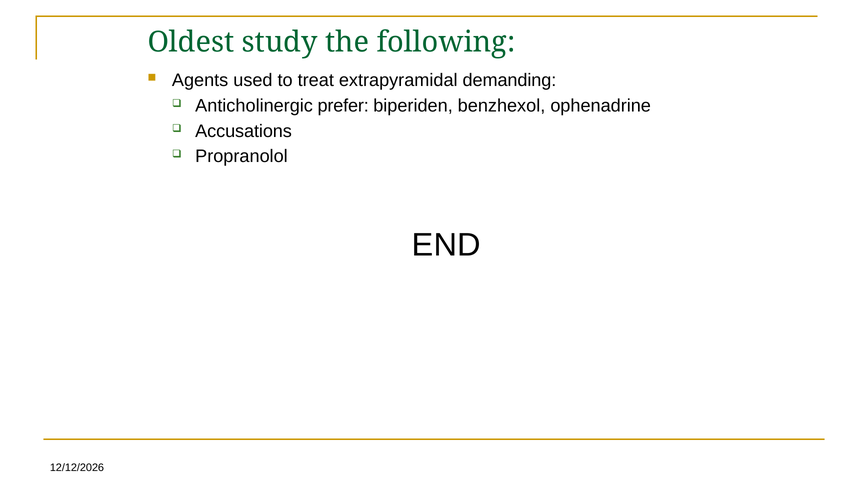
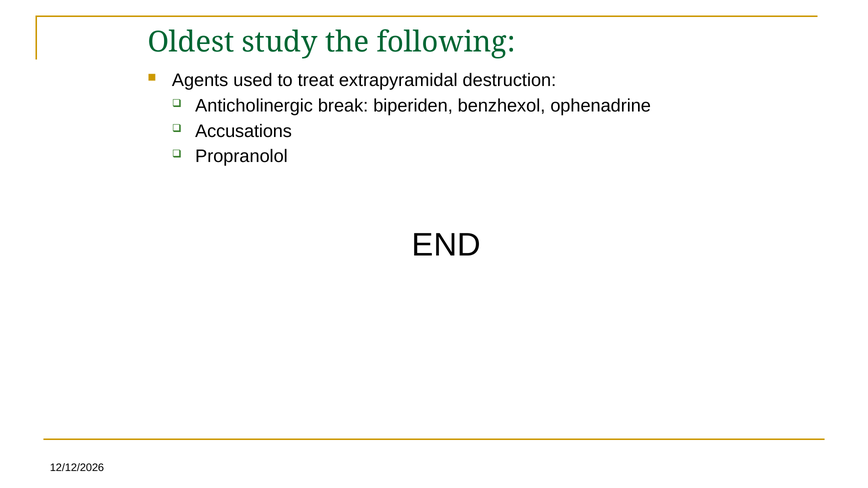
demanding: demanding -> destruction (509, 80)
prefer: prefer -> break (343, 106)
